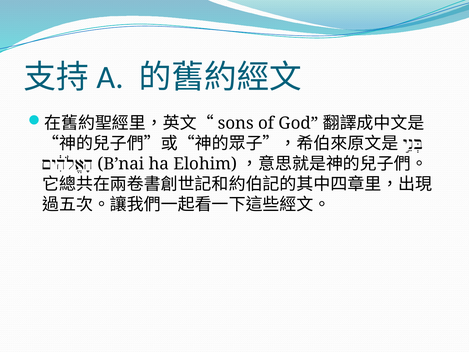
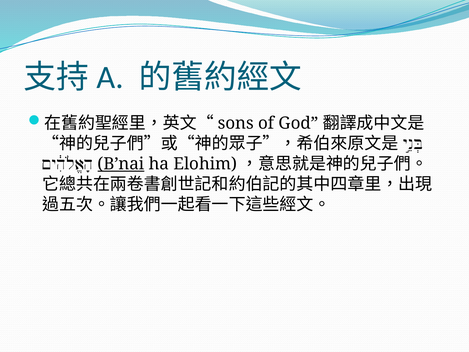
B’nai underline: none -> present (121, 164)
